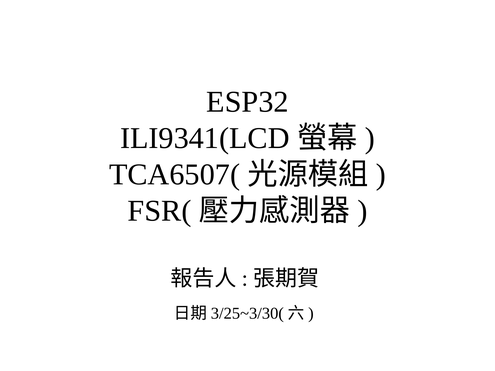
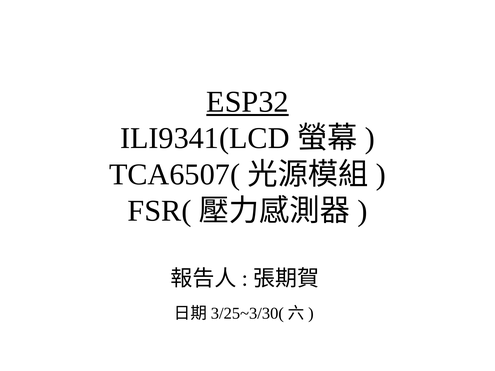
ESP32 underline: none -> present (247, 102)
